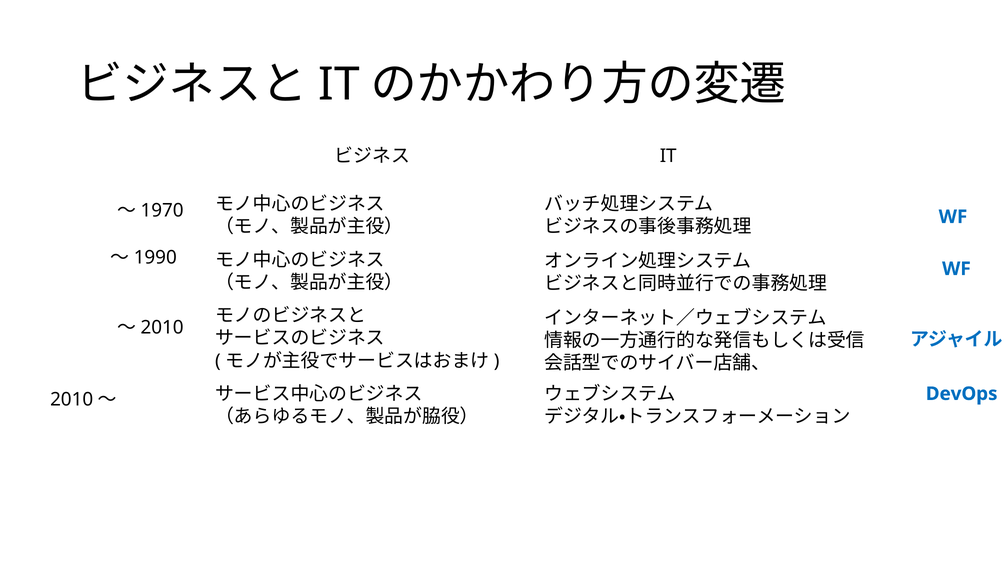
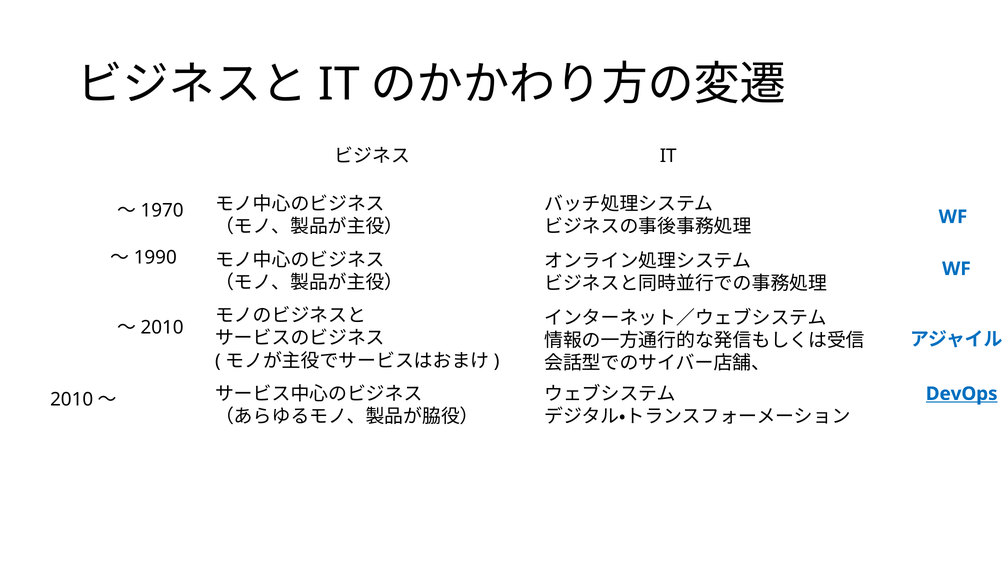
DevOps underline: none -> present (962, 394)
